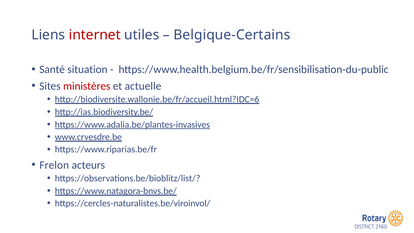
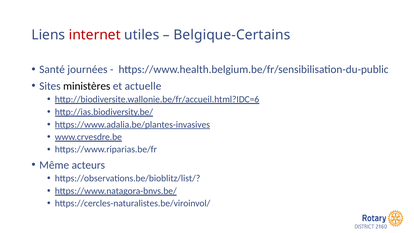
situation: situation -> journées (87, 70)
ministères colour: red -> black (87, 86)
Frelon: Frelon -> Même (54, 165)
